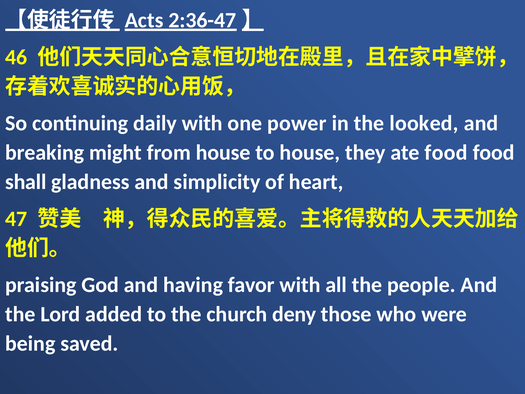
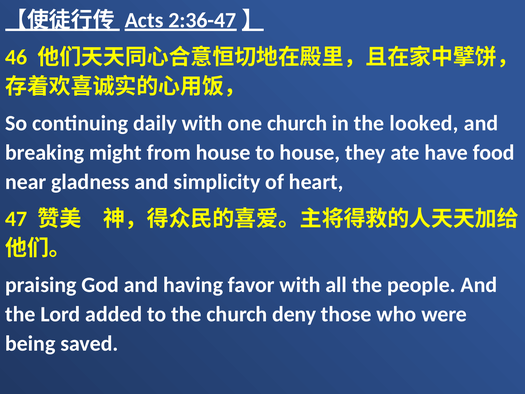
one power: power -> church (297, 123)
ate food: food -> have (446, 153)
shall: shall -> near (26, 182)
